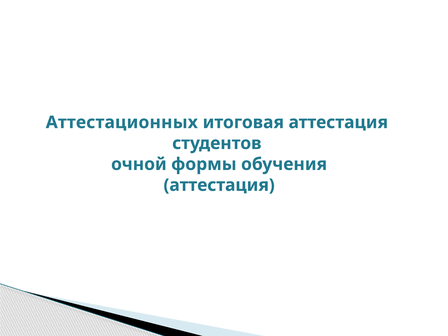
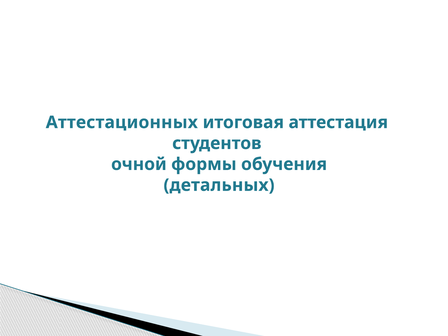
аттестация: аттестация -> детальных (219, 185)
